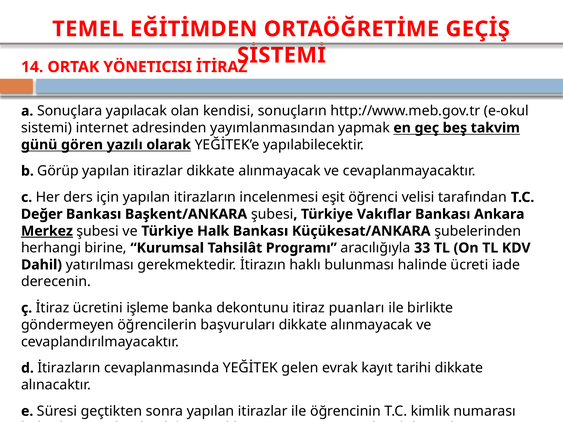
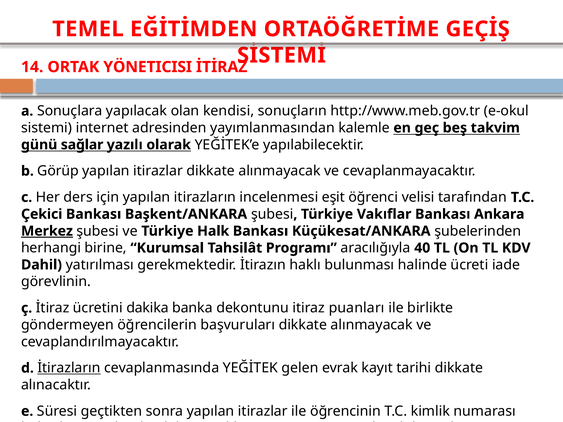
yapmak: yapmak -> kalemle (364, 128)
gören: gören -> sağlar (82, 145)
Değer: Değer -> Çekici (42, 214)
33: 33 -> 40 (422, 248)
derecenin: derecenin -> görevlinin (56, 282)
işleme: işleme -> dakika (148, 308)
İtirazların underline: none -> present (69, 368)
